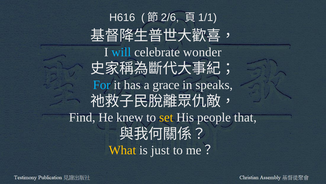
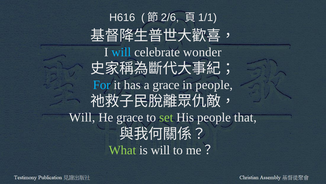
in speaks: speaks -> people (214, 85)
Find: Find -> Will (82, 117)
He knew: knew -> grace (130, 117)
set colour: yellow -> light green (166, 117)
What colour: yellow -> light green (122, 150)
is just: just -> will (160, 150)
